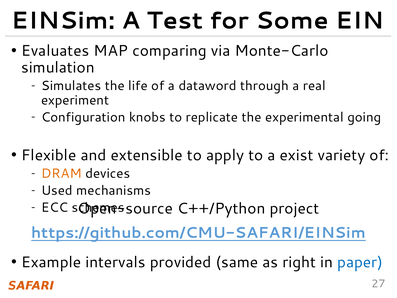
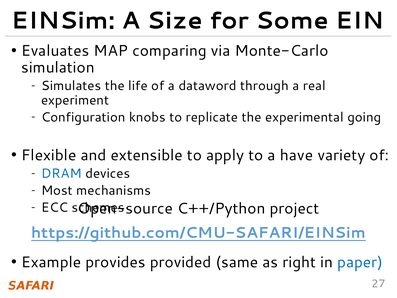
Test: Test -> Size (175, 21)
exist: exist -> have (296, 155)
DRAM colour: orange -> blue (61, 173)
Used: Used -> Most (57, 190)
intervals: intervals -> provides (115, 262)
